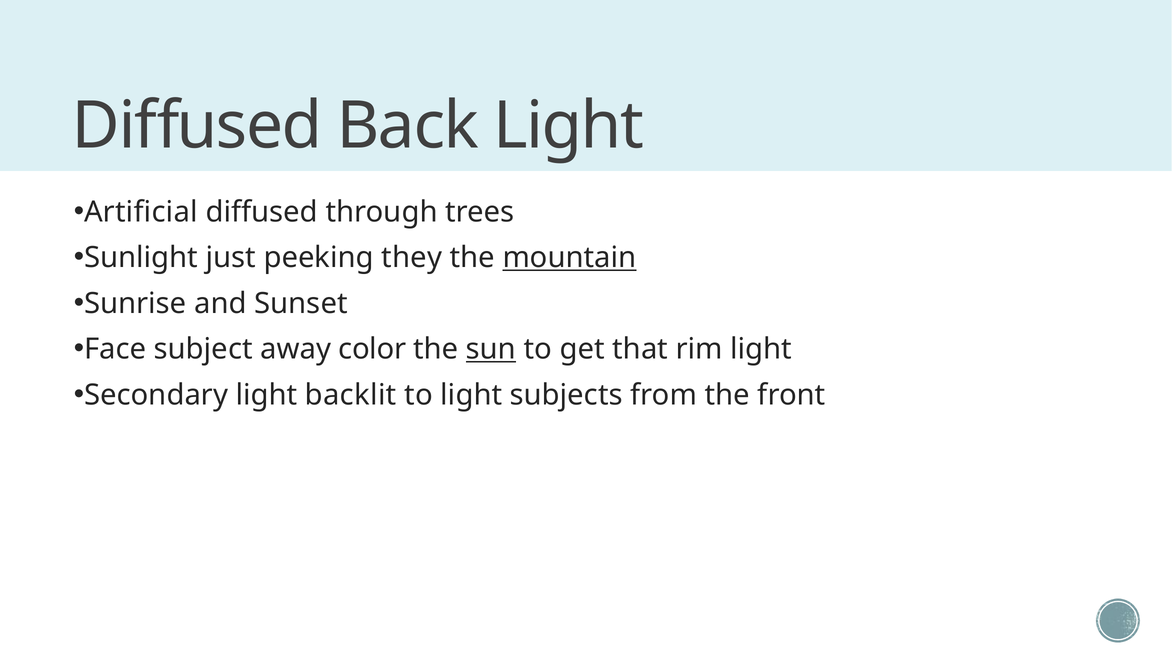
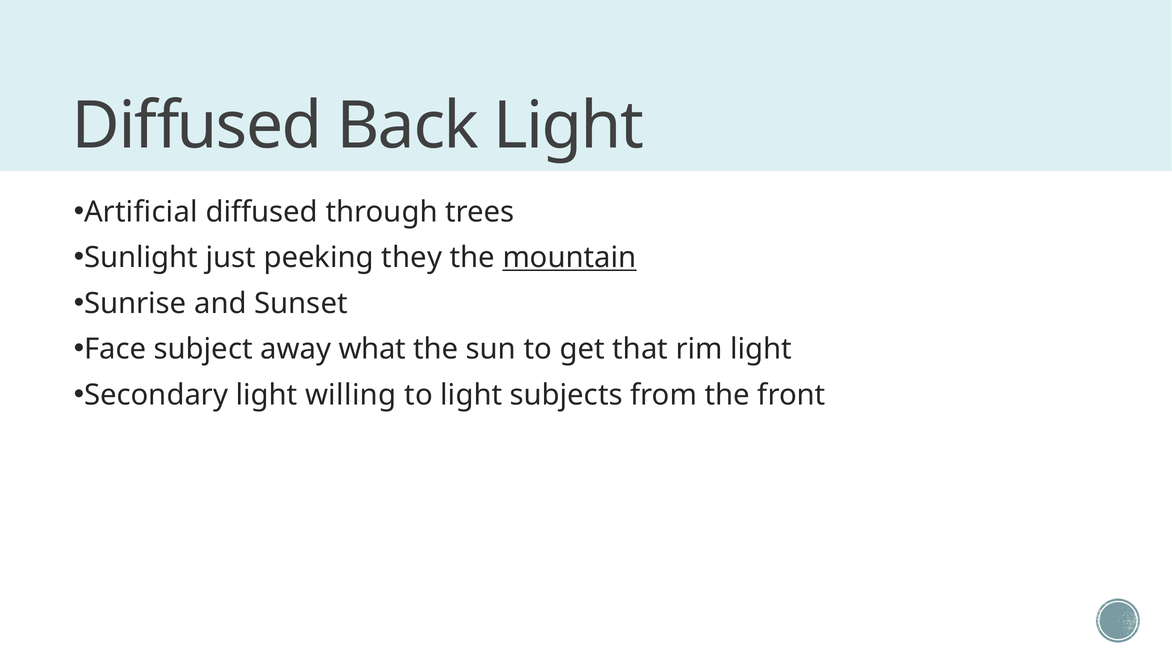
color: color -> what (372, 349)
sun underline: present -> none (491, 349)
backlit: backlit -> willing (351, 395)
